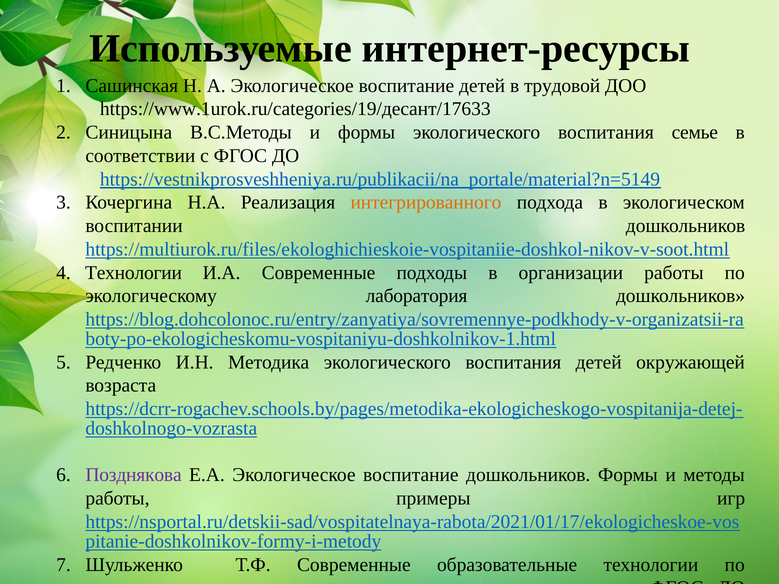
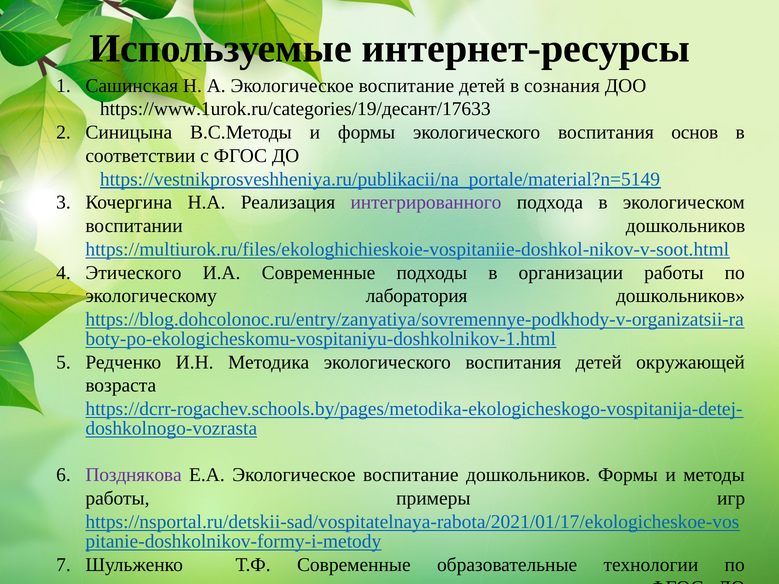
трудовой: трудовой -> сознания (562, 86)
семье: семье -> основ (695, 132)
интегрированного colour: orange -> purple (426, 203)
Технологии: Технологии -> Этического (133, 273)
